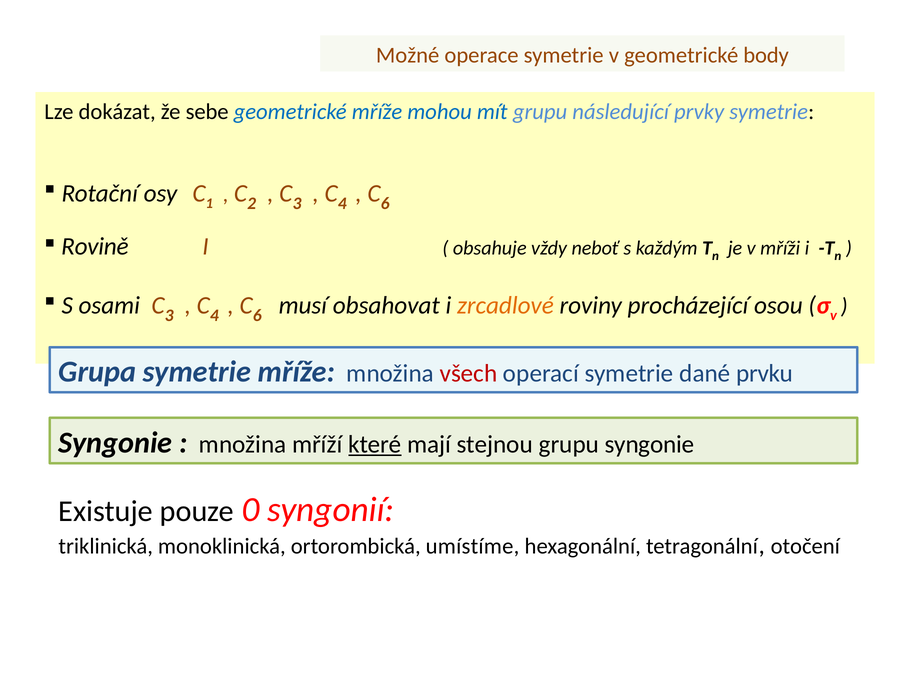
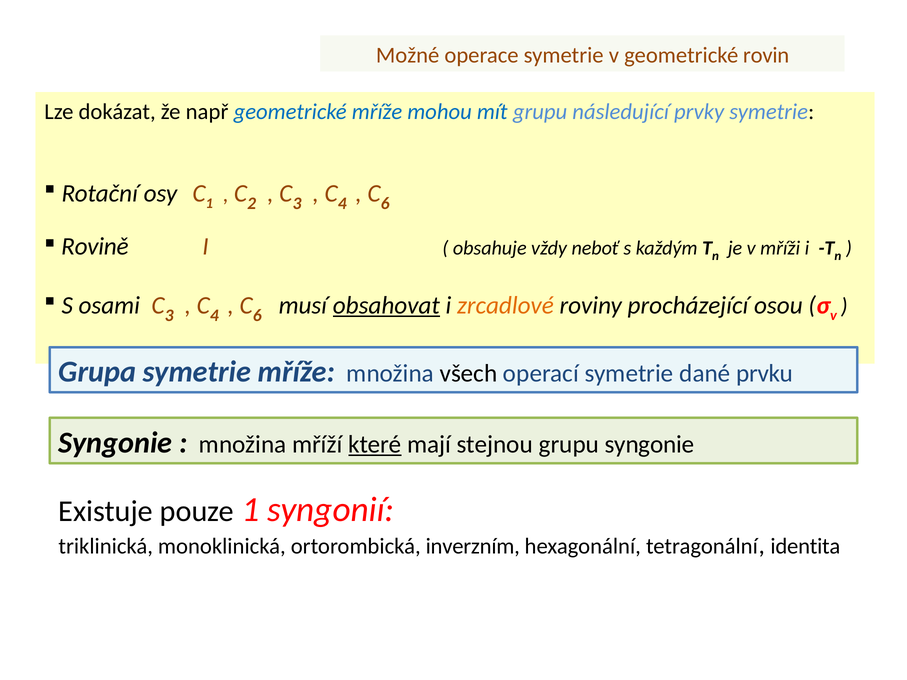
body: body -> rovin (766, 55)
sebe: sebe -> např (207, 112)
obsahovat underline: none -> present (386, 306)
všech colour: red -> black (468, 374)
pouze 0: 0 -> 1 (251, 510)
umístíme: umístíme -> inverzním (473, 546)
otočení: otočení -> identita (805, 546)
